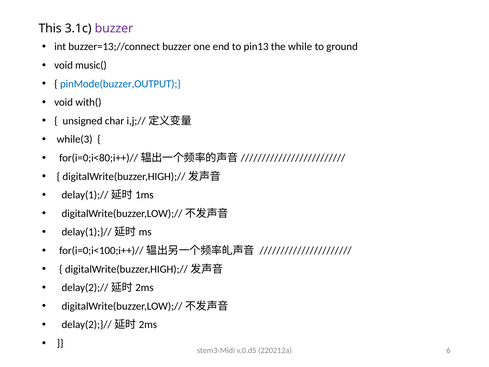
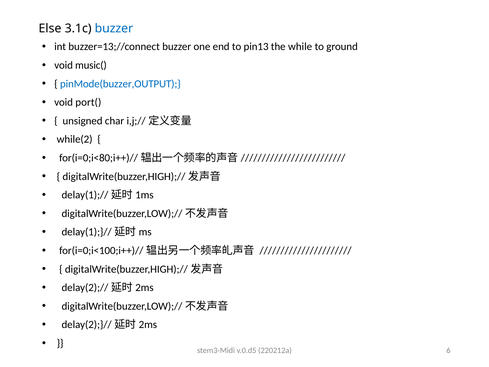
This: This -> Else (50, 28)
buzzer colour: purple -> blue (114, 28)
with(: with( -> port( (88, 102)
while(3: while(3 -> while(2 (75, 139)
